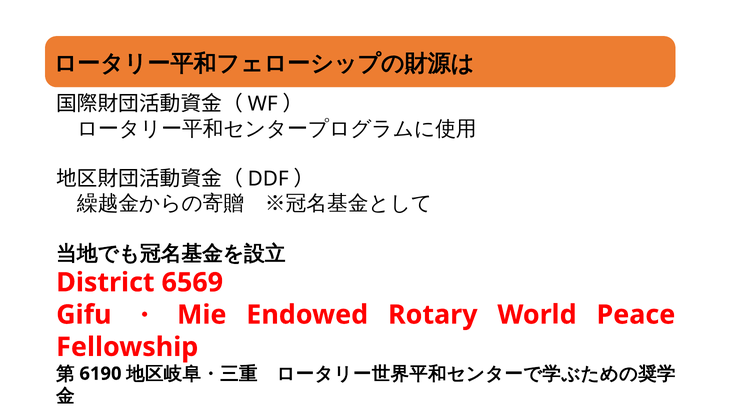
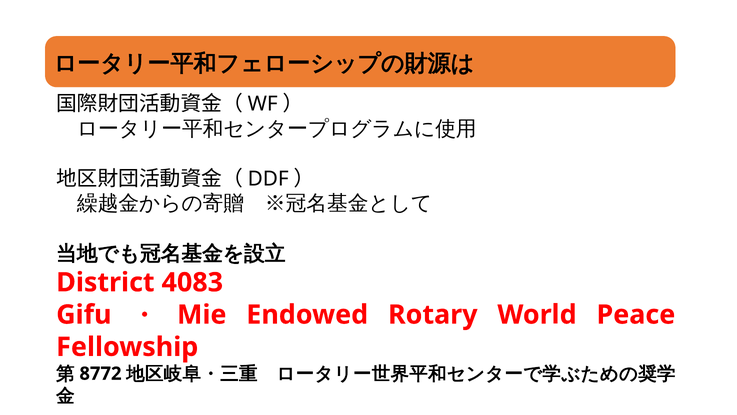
6569: 6569 -> 4083 (192, 282)
6190: 6190 -> 8772 (100, 373)
